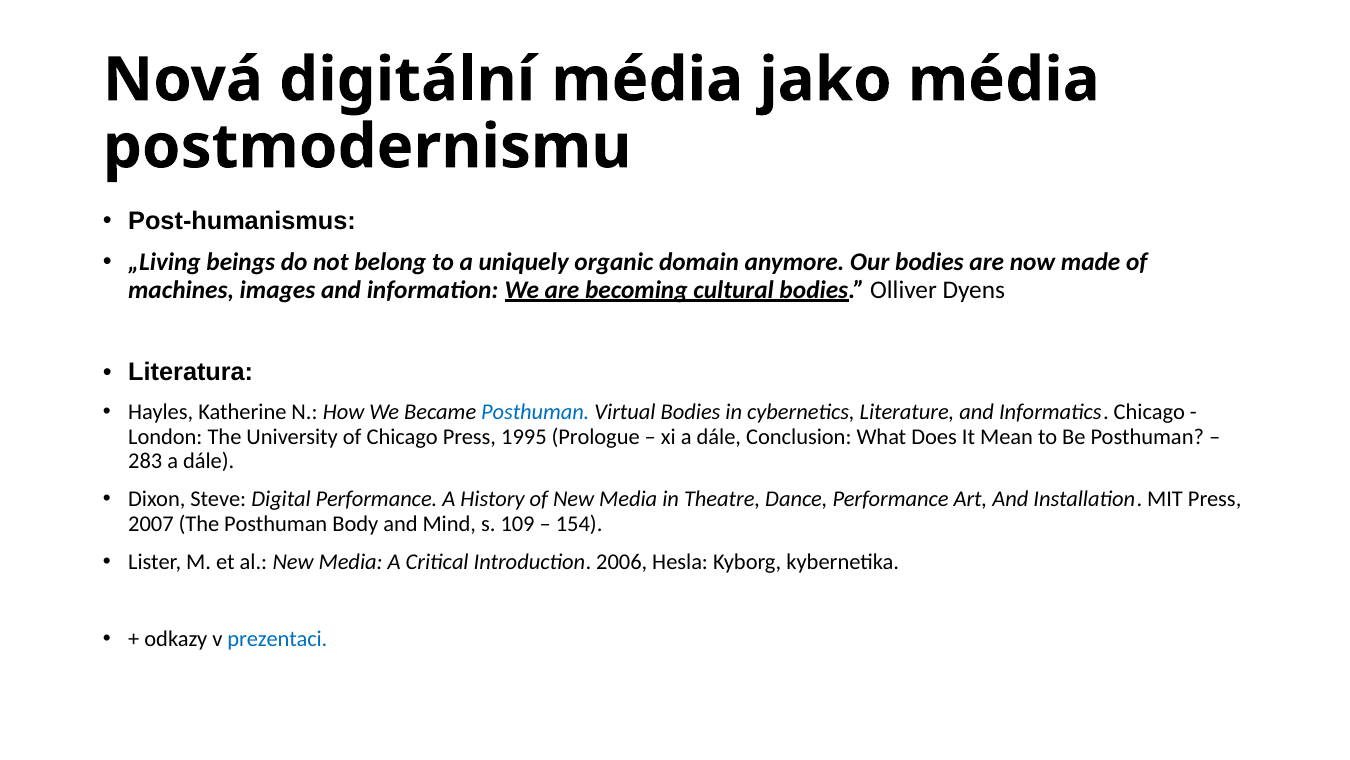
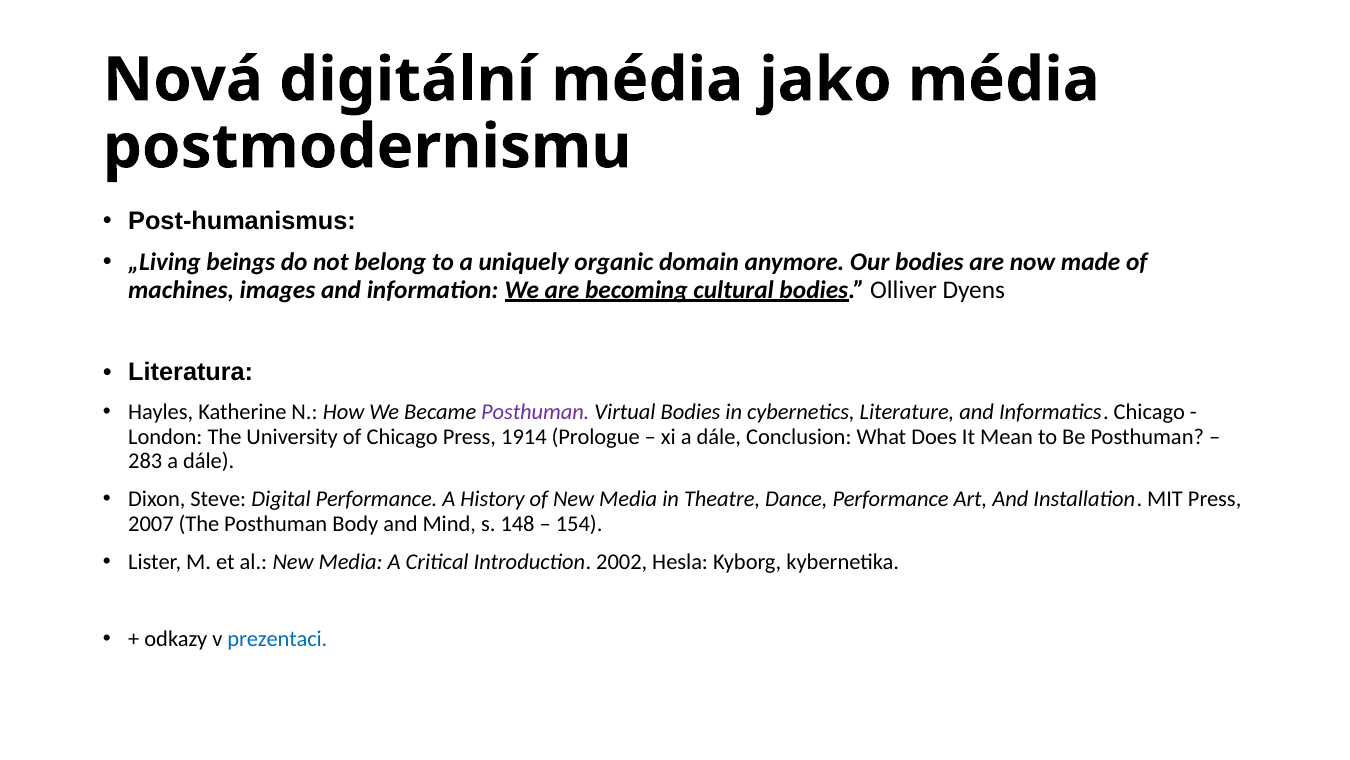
Posthuman colour: blue -> purple (535, 412)
1995: 1995 -> 1914 (524, 436)
109: 109 -> 148 (518, 523)
2006: 2006 -> 2002 (622, 562)
